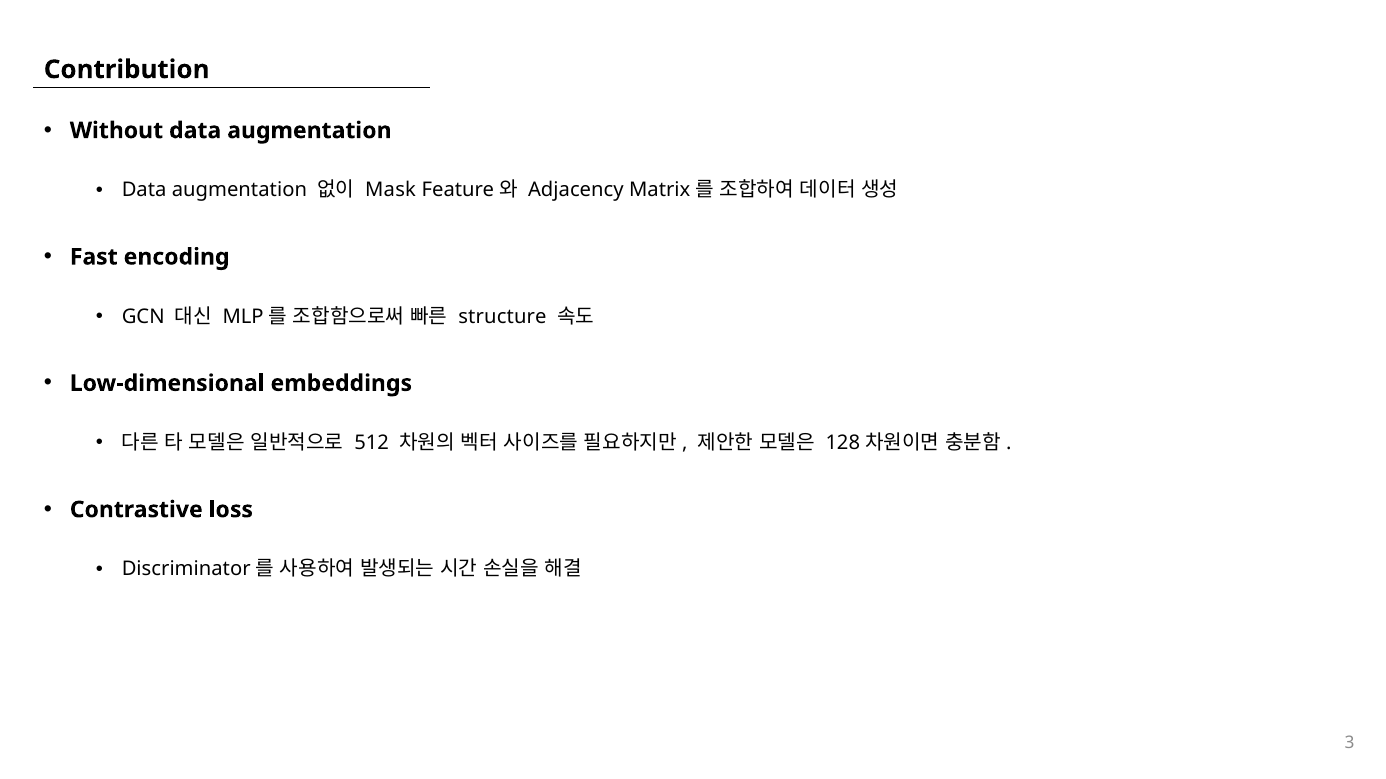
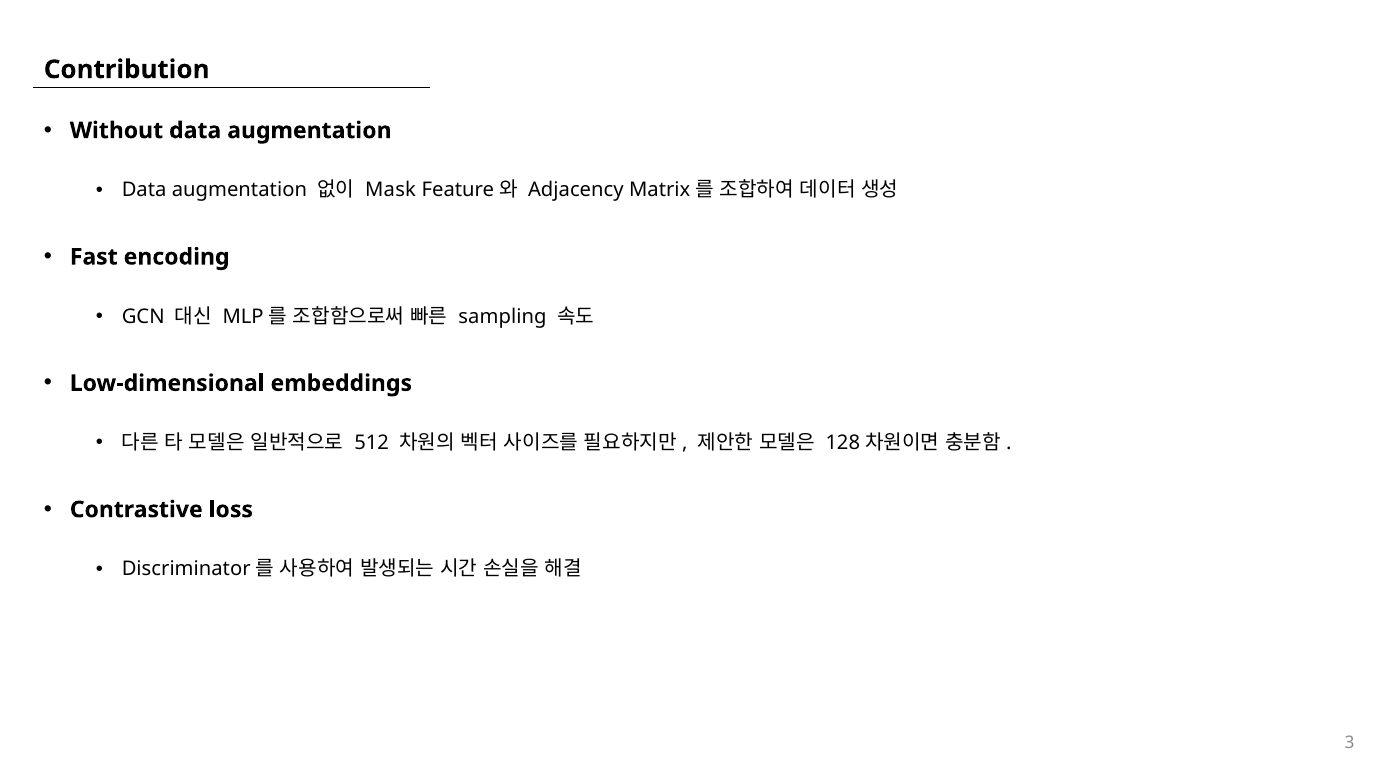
structure: structure -> sampling (502, 317)
